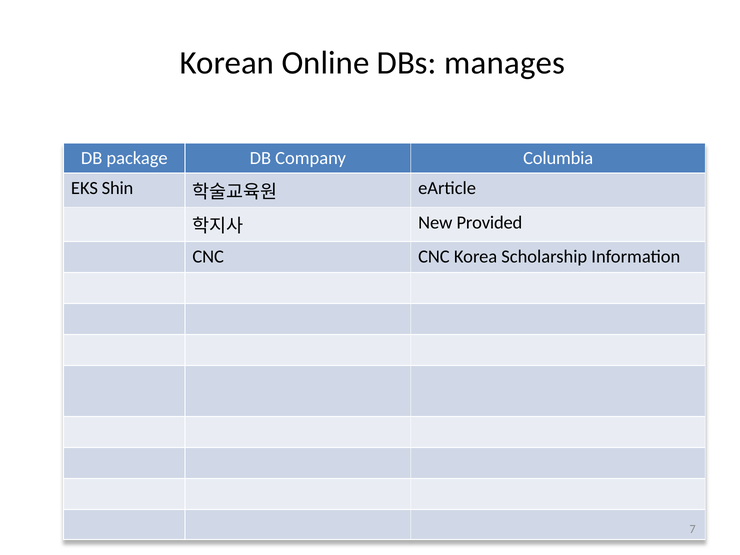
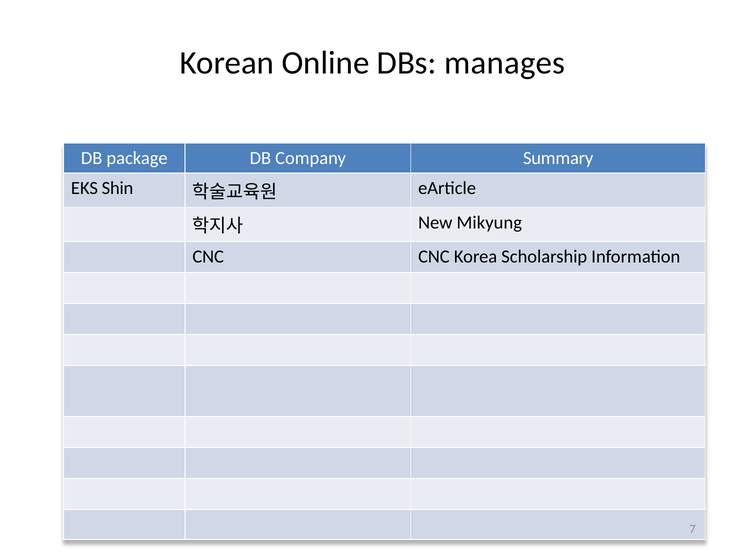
Columbia: Columbia -> Summary (558, 158)
Provided: Provided -> Mikyung (489, 222)
